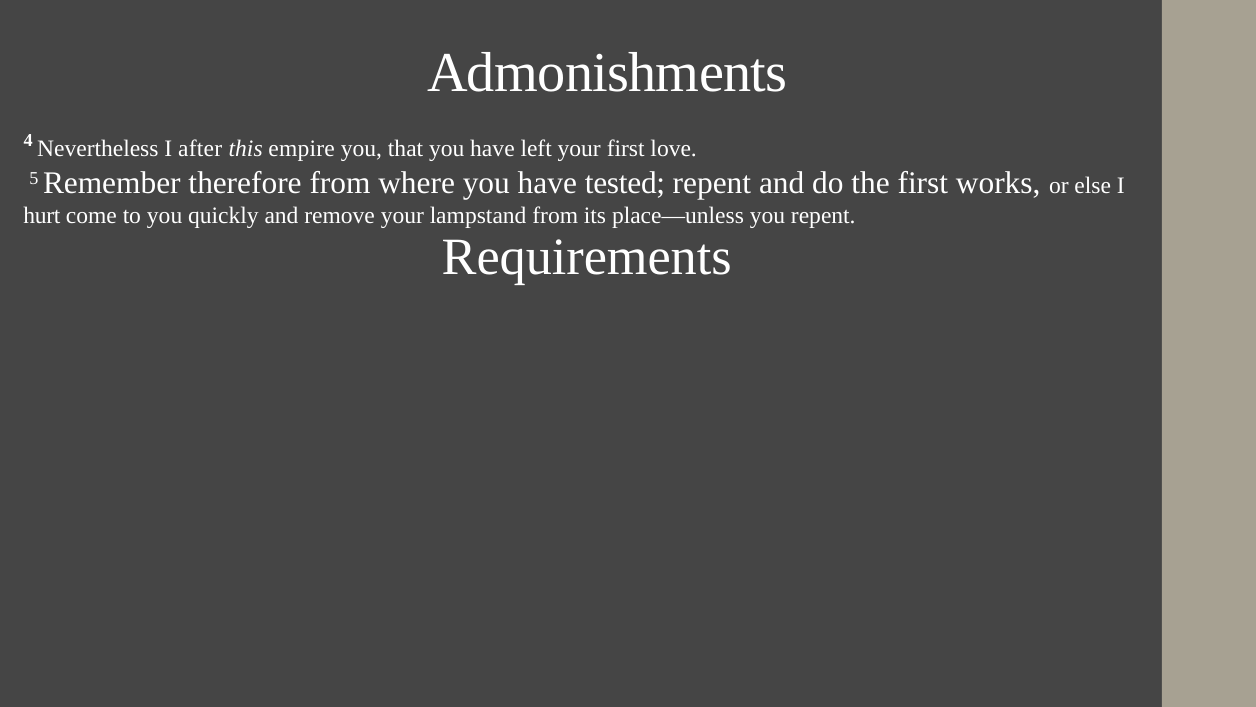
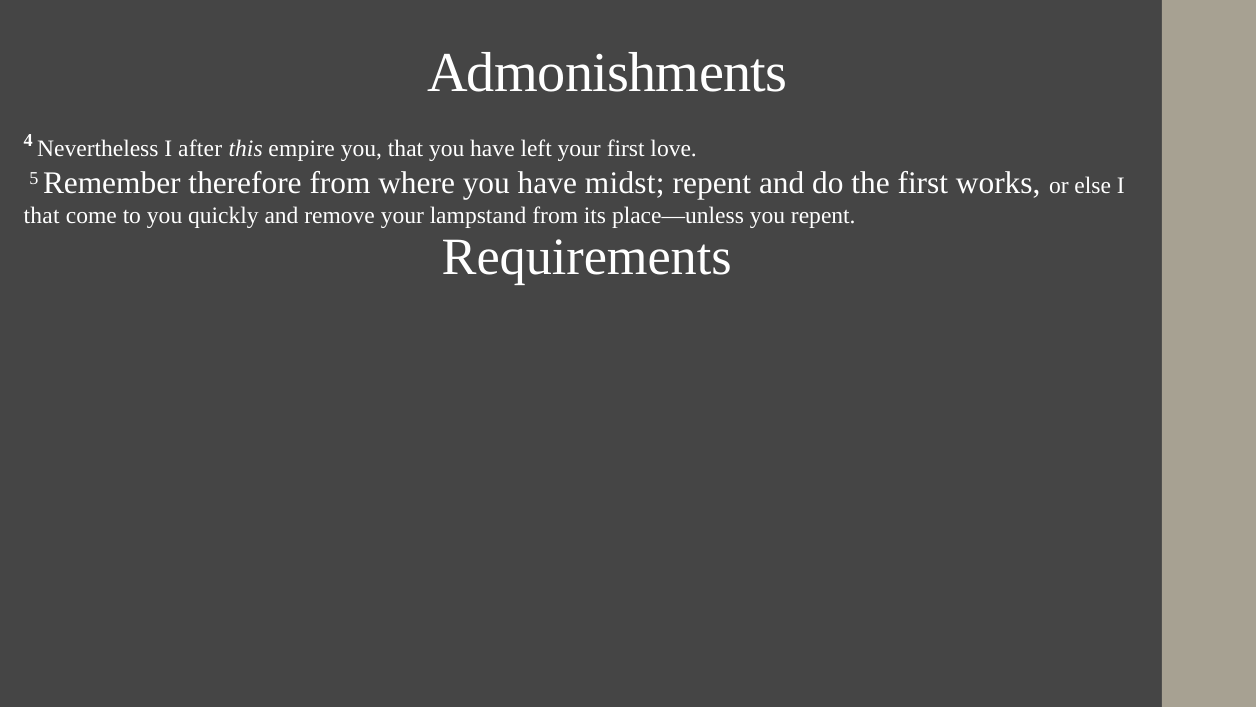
tested: tested -> midst (625, 183)
hurt: hurt -> that (42, 216)
